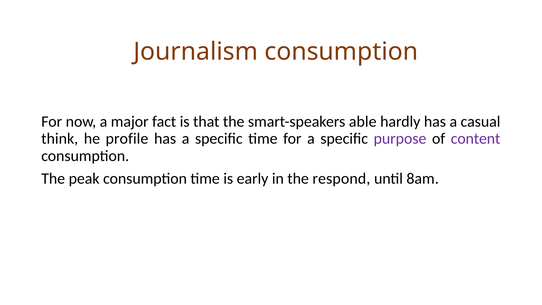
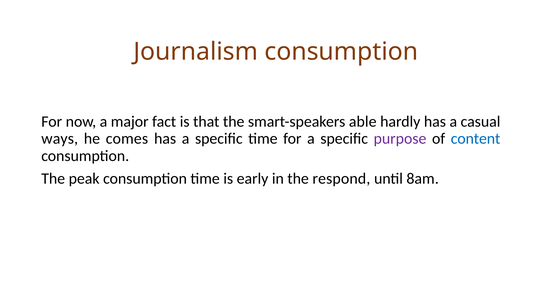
think: think -> ways (60, 139)
profile: profile -> comes (127, 139)
content colour: purple -> blue (476, 139)
